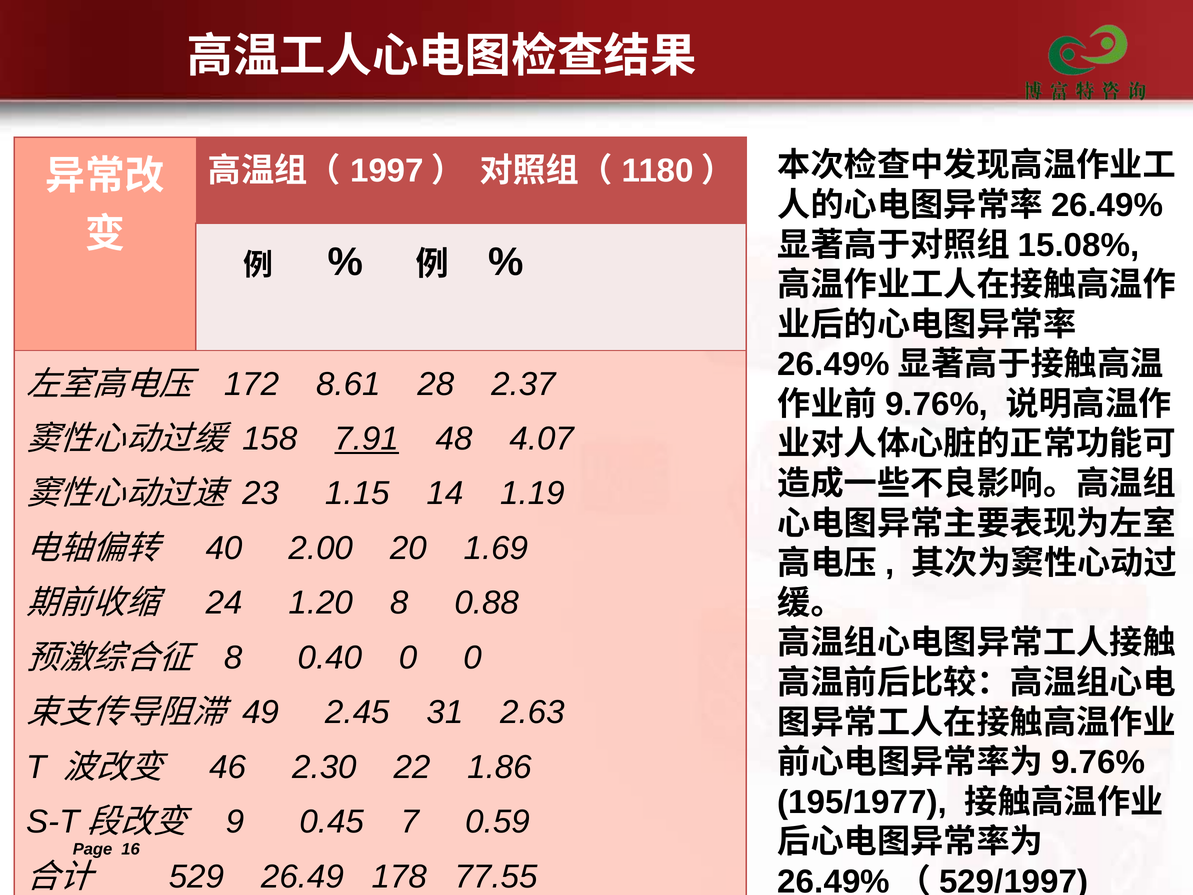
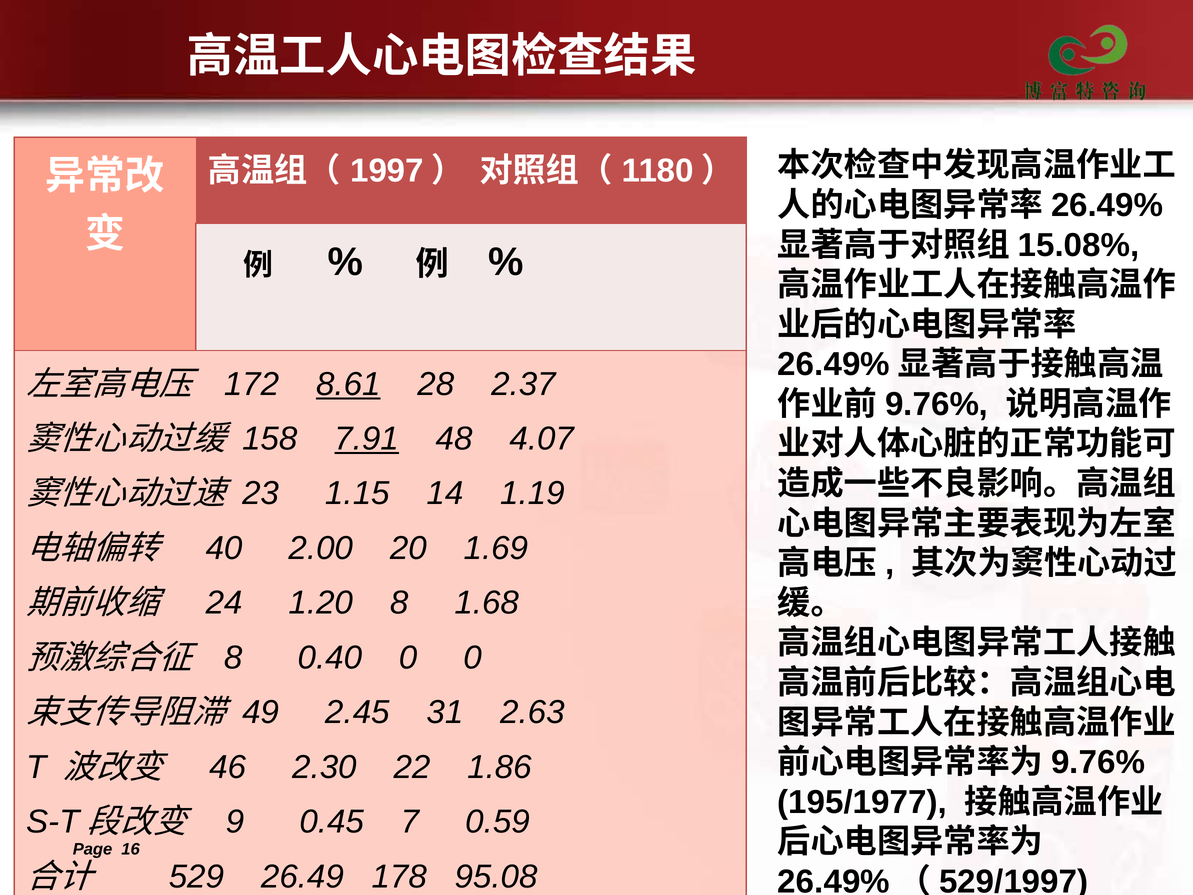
8.61 underline: none -> present (348, 384)
0.88: 0.88 -> 1.68 (487, 603)
77.55: 77.55 -> 95.08 (496, 876)
